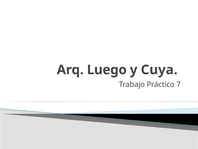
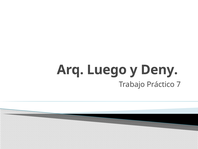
Cuya: Cuya -> Deny (159, 70)
